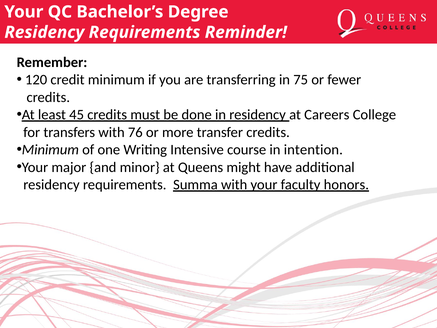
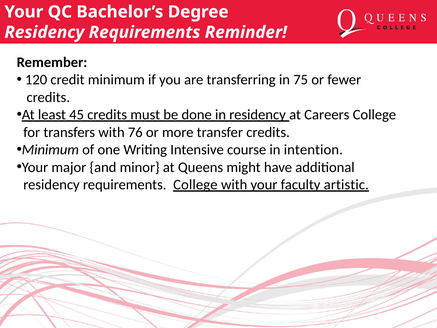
requirements Summa: Summa -> College (195, 185)
honors: honors -> artistic (346, 185)
